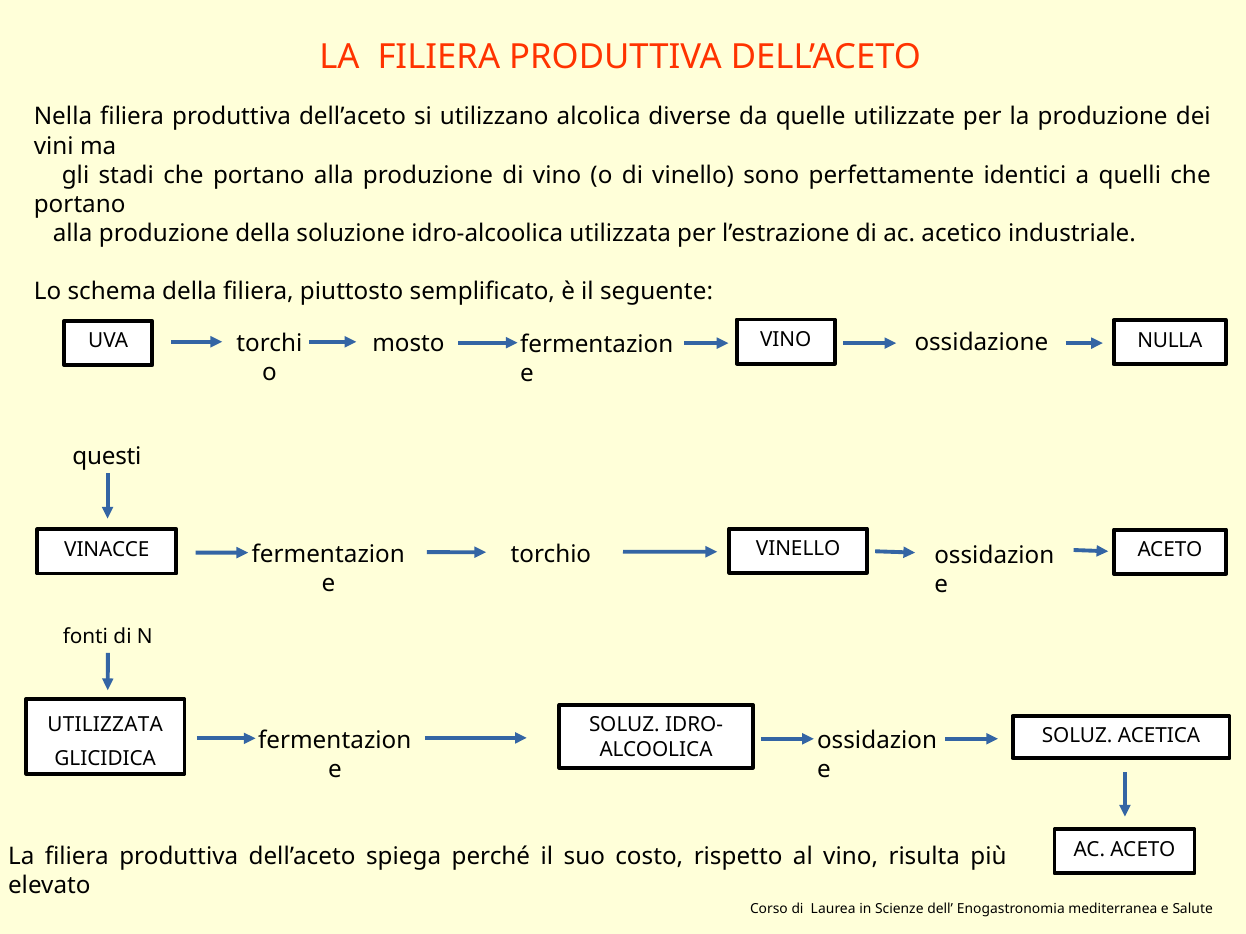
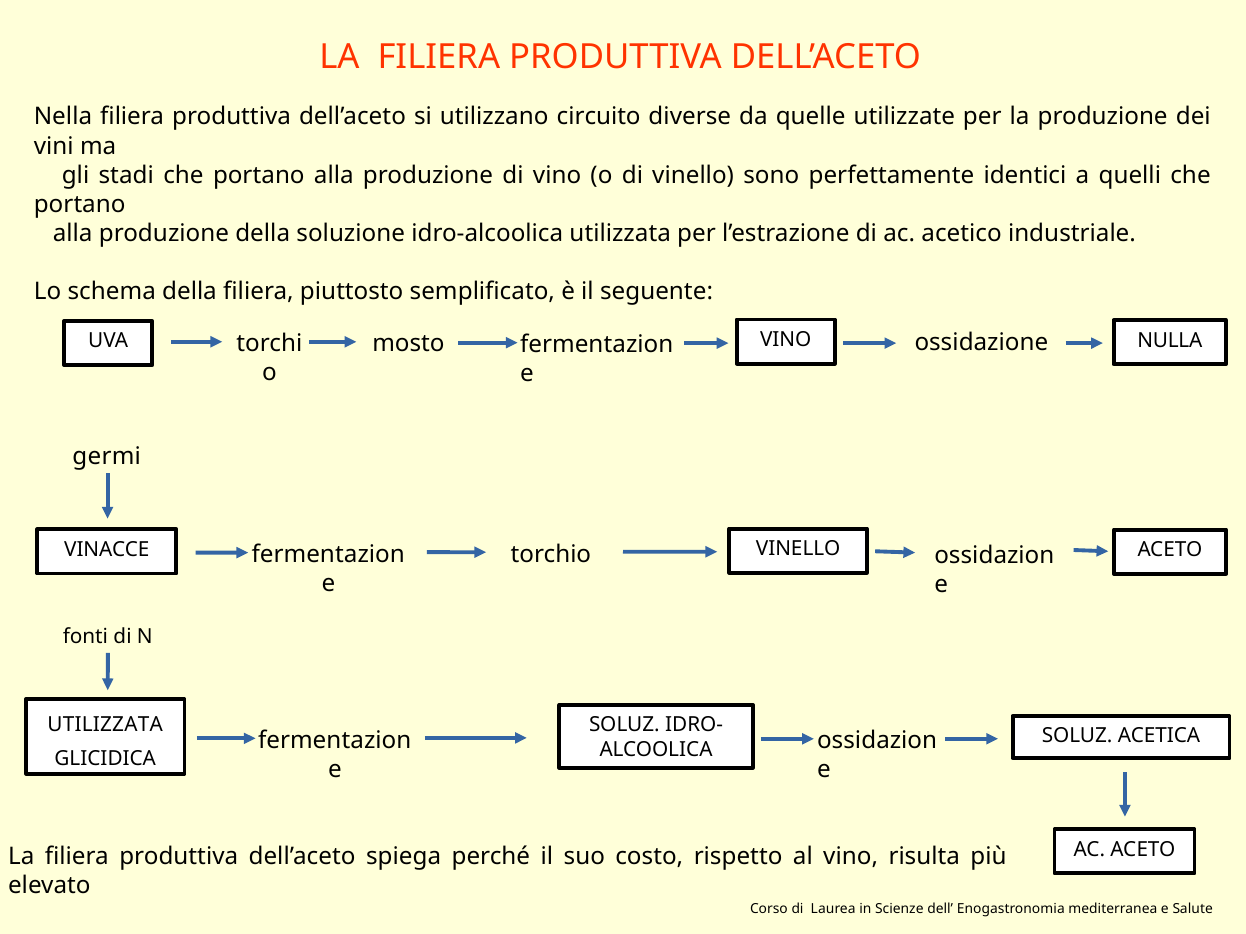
alcolica: alcolica -> circuito (599, 117)
questi: questi -> germi (107, 457)
